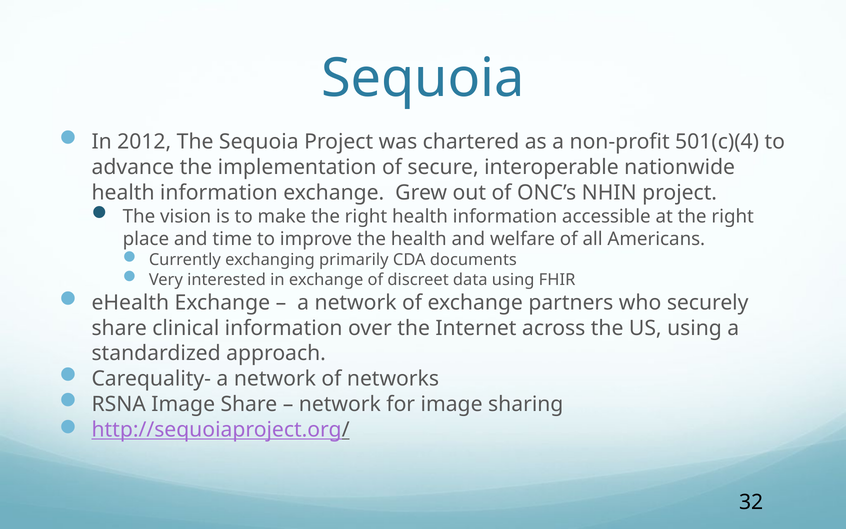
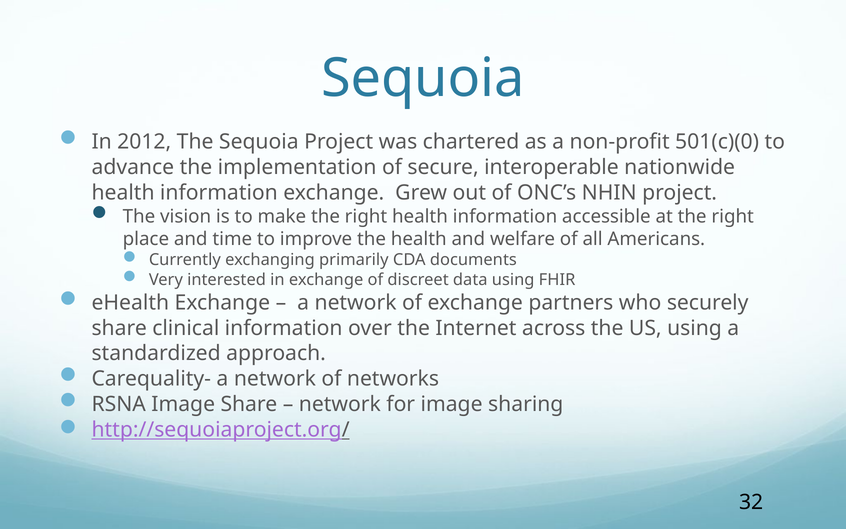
501(c)(4: 501(c)(4 -> 501(c)(0 (717, 142)
